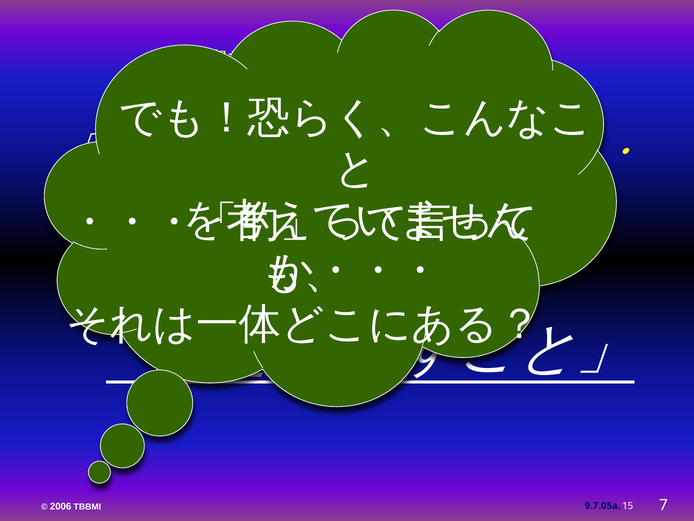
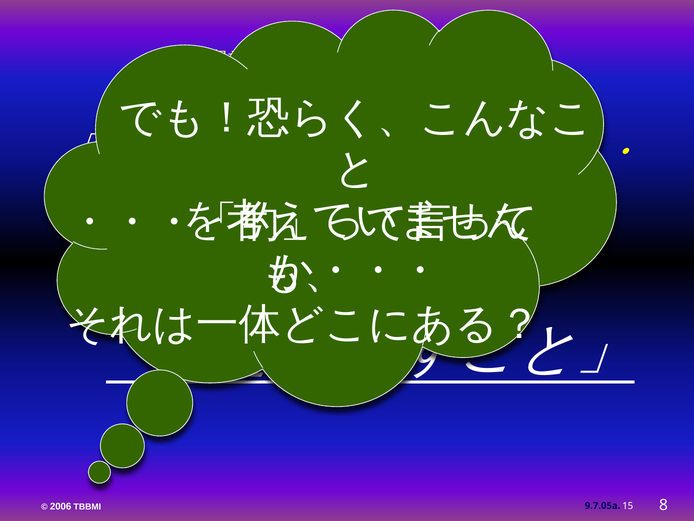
7: 7 -> 8 (663, 505)
